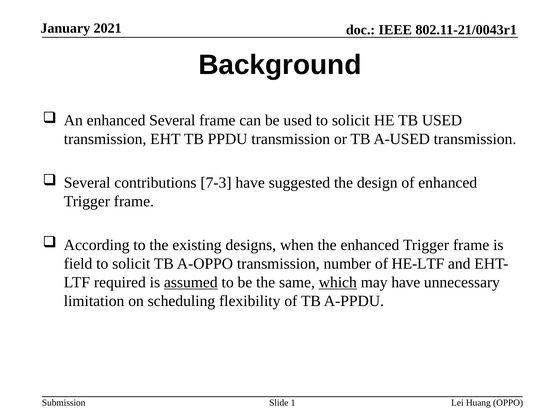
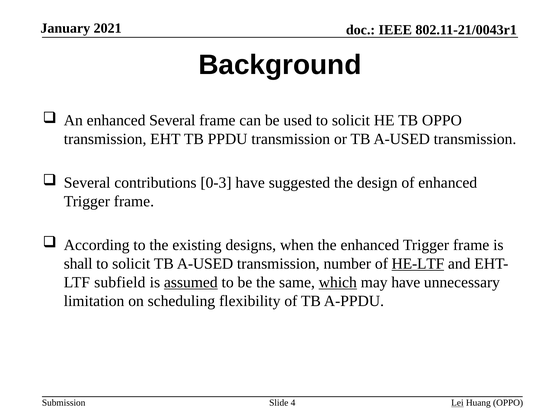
TB USED: USED -> OPPO (442, 120)
7-3: 7-3 -> 0-3 (216, 183)
field: field -> shall (78, 264)
solicit TB A-OPPO: A-OPPO -> A-USED (205, 264)
HE-LTF underline: none -> present (418, 264)
required: required -> subfield (120, 282)
1: 1 -> 4 (293, 403)
Lei underline: none -> present (457, 403)
